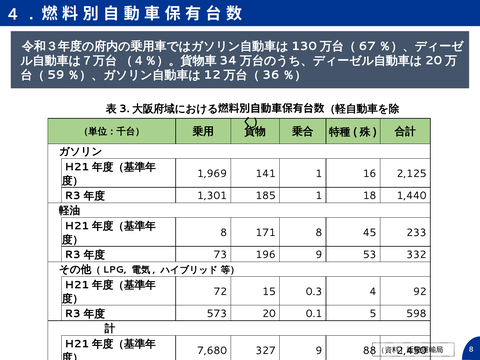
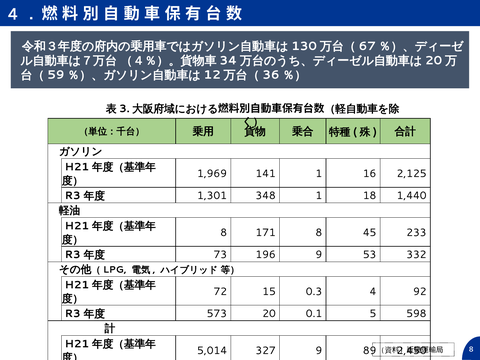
185: 185 -> 348 (266, 196)
7,680: 7,680 -> 5,014 (212, 351)
88: 88 -> 89 (370, 351)
